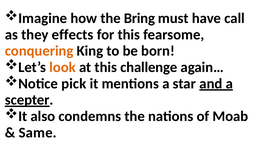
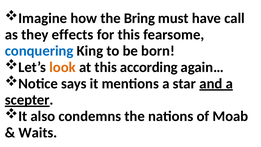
conquering colour: orange -> blue (39, 51)
challenge: challenge -> according (149, 67)
pick: pick -> says (74, 83)
Same: Same -> Waits (38, 132)
